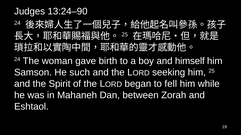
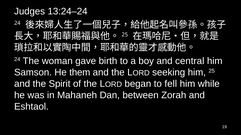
13:24–90: 13:24–90 -> 13:24–24 (68, 11)
himself: himself -> central (190, 61)
such: such -> them (80, 73)
